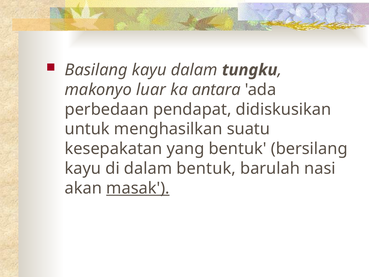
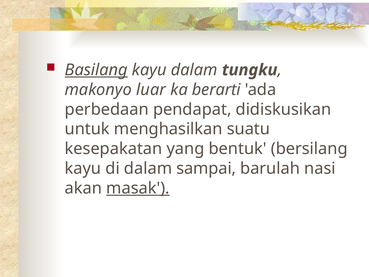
Basilang underline: none -> present (96, 70)
antara: antara -> berarti (216, 90)
dalam bentuk: bentuk -> sampai (206, 168)
